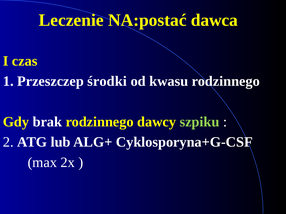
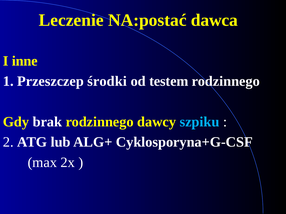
czas: czas -> inne (25, 61)
kwasu: kwasu -> testem (169, 81)
szpiku colour: light green -> light blue (200, 122)
